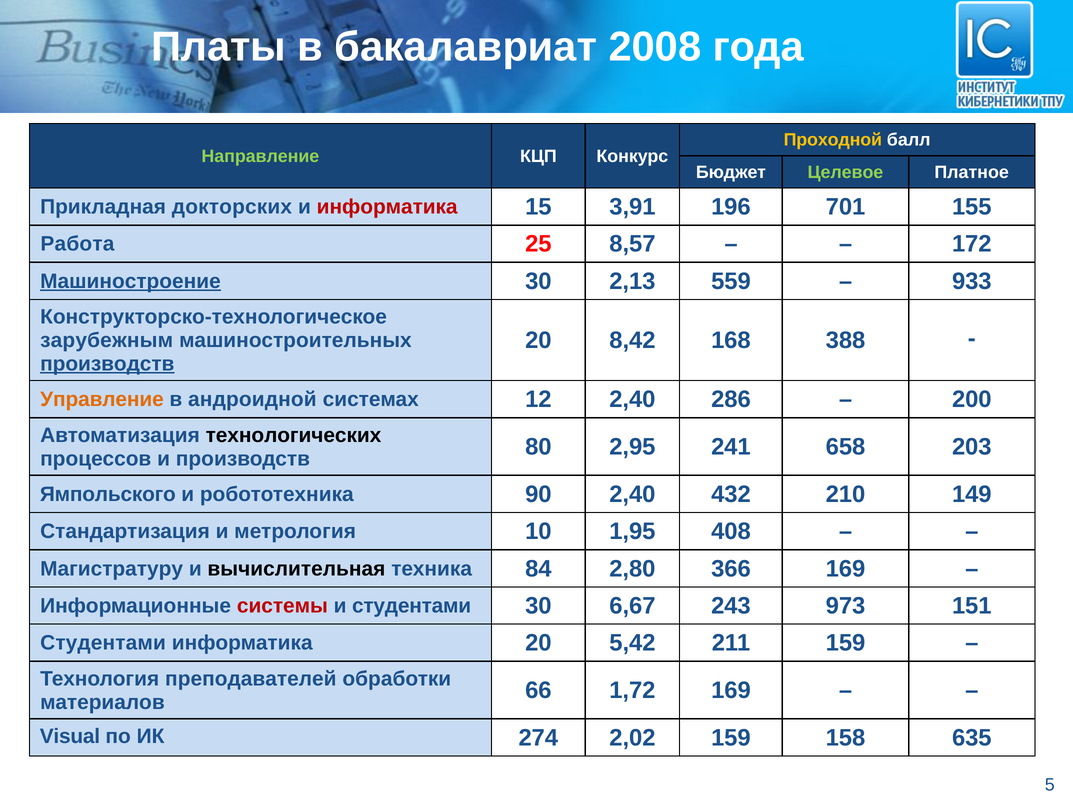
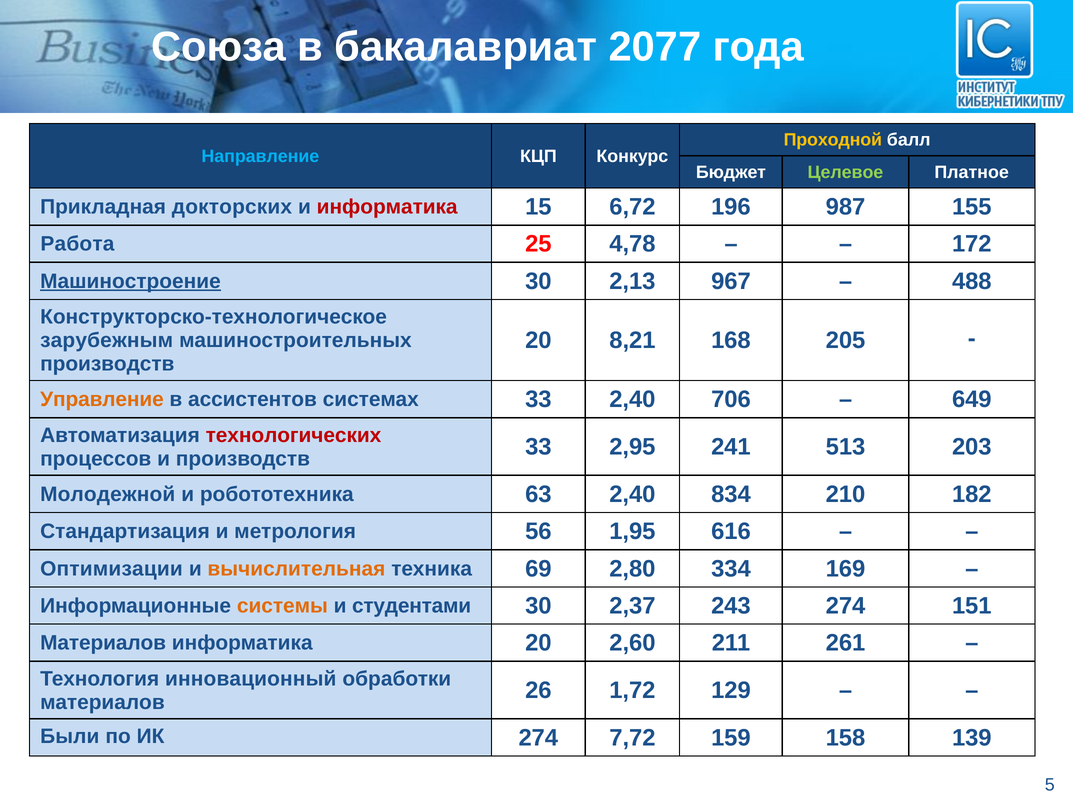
Платы: Платы -> Союза (219, 47)
2008: 2008 -> 2077 (655, 47)
Направление colour: light green -> light blue (260, 156)
3,91: 3,91 -> 6,72 (632, 207)
701: 701 -> 987 (846, 207)
8,57: 8,57 -> 4,78 (632, 244)
559: 559 -> 967 (731, 281)
933: 933 -> 488 (972, 281)
8,42: 8,42 -> 8,21 (632, 340)
388: 388 -> 205 (846, 340)
производств underline: present -> none (107, 364)
андроидной: андроидной -> ассистентов (252, 399)
системах 12: 12 -> 33 (538, 399)
286: 286 -> 706 (731, 399)
200: 200 -> 649 (972, 399)
технологических colour: black -> red (293, 435)
производств 80: 80 -> 33 (538, 447)
658: 658 -> 513 (846, 447)
Ямпольского: Ямпольского -> Молодежной (108, 494)
90: 90 -> 63 (538, 494)
432: 432 -> 834 (731, 494)
149: 149 -> 182 (972, 494)
10: 10 -> 56 (538, 531)
408: 408 -> 616 (731, 531)
Магистратуру: Магистратуру -> Оптимизации (111, 568)
вычислительная colour: black -> orange (296, 568)
84: 84 -> 69 (538, 568)
366: 366 -> 334 (731, 568)
системы colour: red -> orange (282, 606)
6,67: 6,67 -> 2,37 (632, 606)
243 973: 973 -> 274 (846, 606)
Студентами: Студентами -> Материалов (103, 643)
5,42: 5,42 -> 2,60 (632, 643)
211 159: 159 -> 261 (846, 643)
преподавателей: преподавателей -> инновационный (251, 678)
66: 66 -> 26 (538, 690)
1,72 169: 169 -> 129 (731, 690)
Visual: Visual -> Были (70, 736)
2,02: 2,02 -> 7,72 (632, 738)
635: 635 -> 139 (972, 738)
